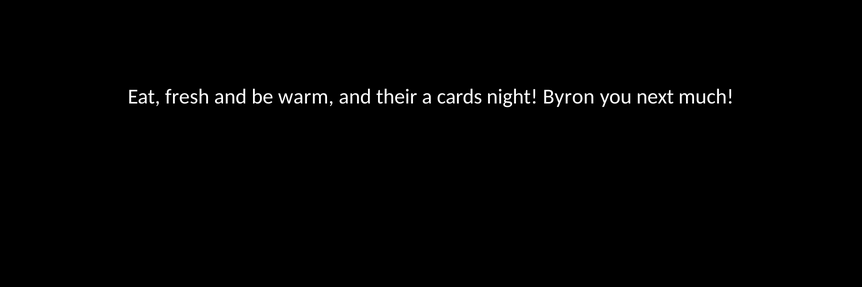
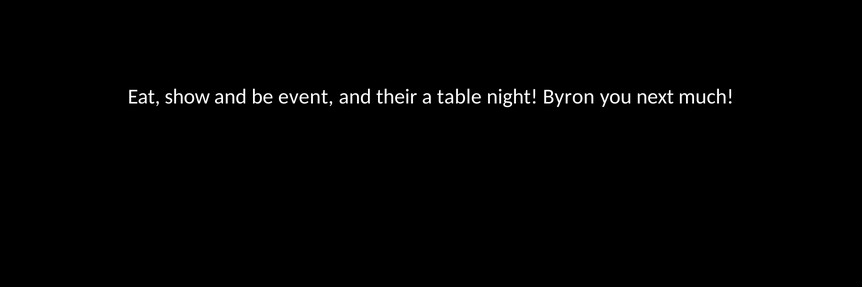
fresh: fresh -> show (187, 97)
warm: warm -> event (306, 97)
cards: cards -> table (459, 97)
